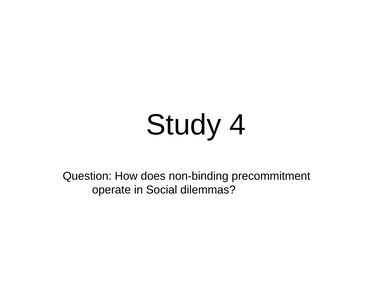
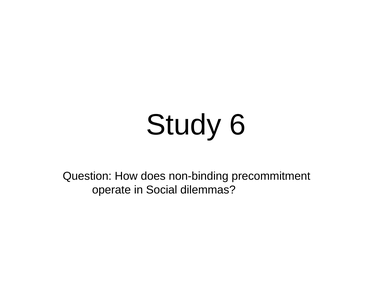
4: 4 -> 6 (238, 125)
